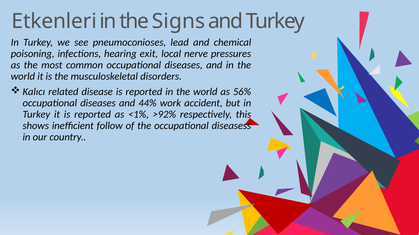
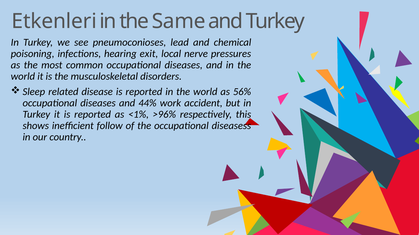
Signs: Signs -> Same (179, 21)
Kalıcı: Kalıcı -> Sleep (34, 92)
>92%: >92% -> >96% (164, 115)
